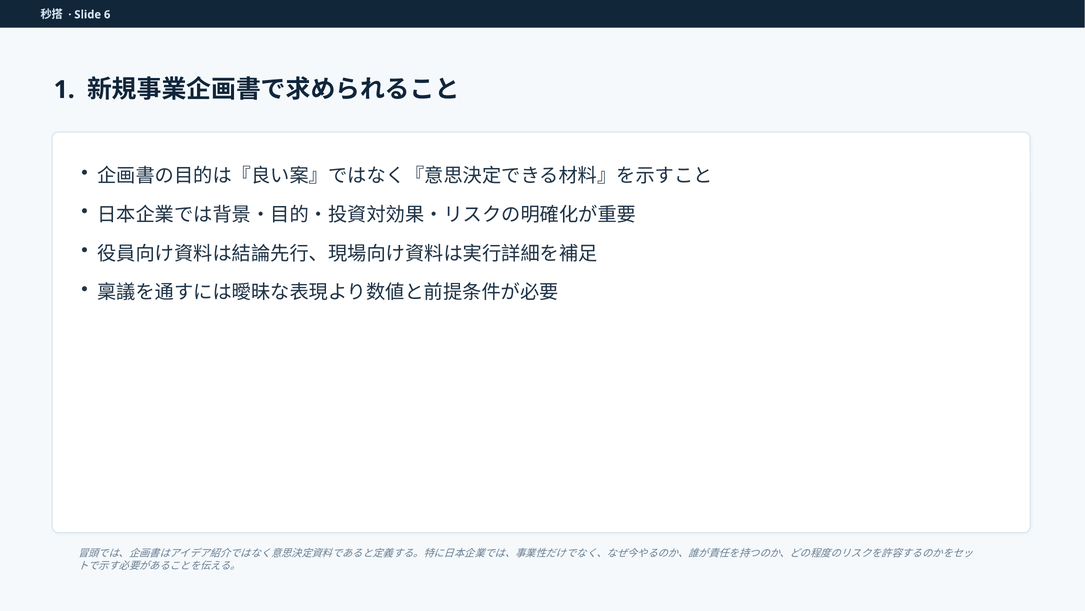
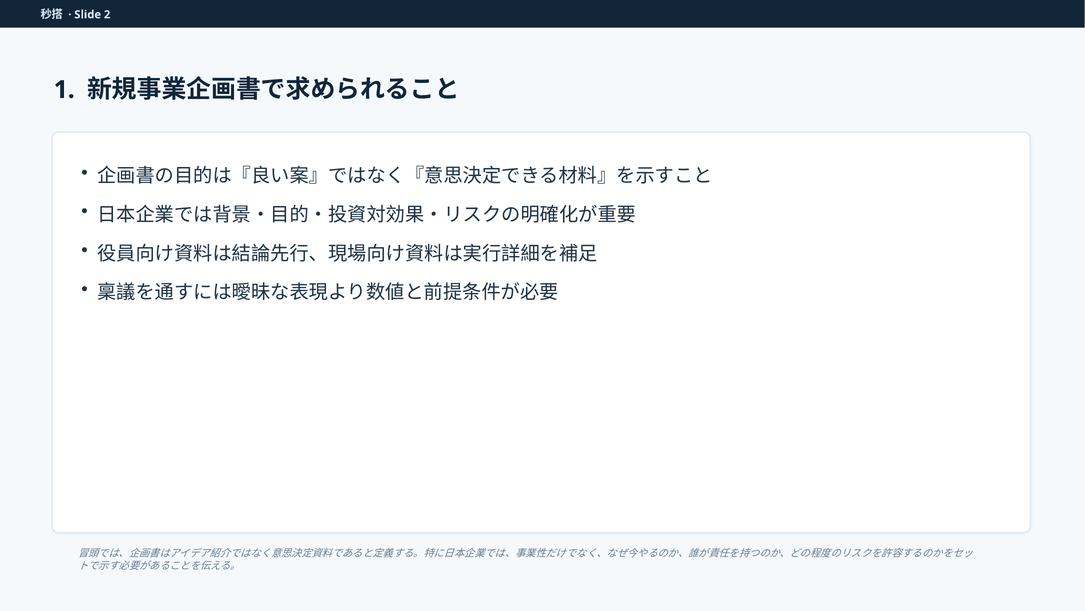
6: 6 -> 2 (107, 15)
